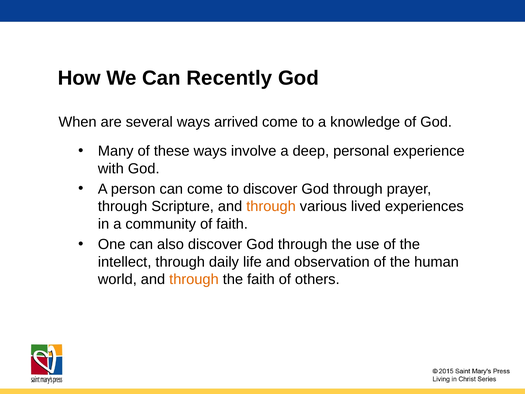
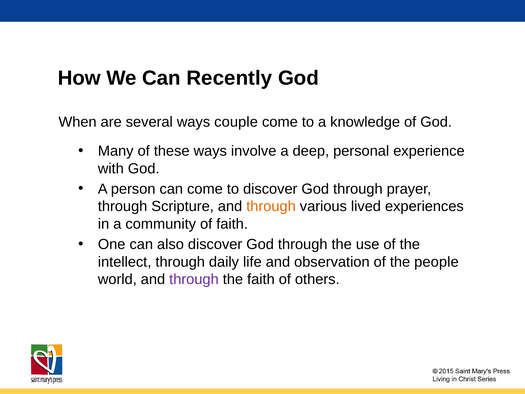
arrived: arrived -> couple (236, 122)
human: human -> people (436, 262)
through colour: orange -> purple (194, 279)
